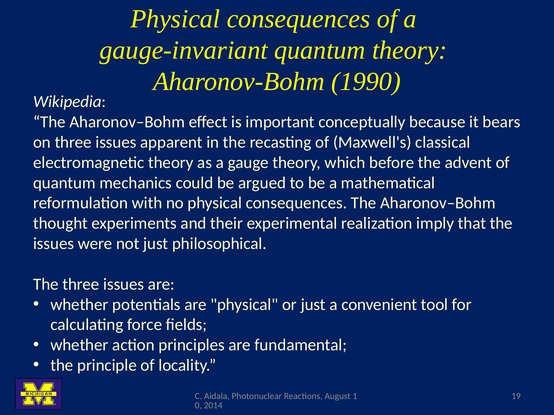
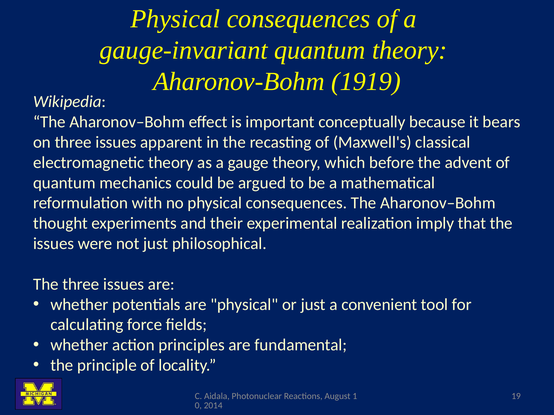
1990: 1990 -> 1919 (366, 82)
